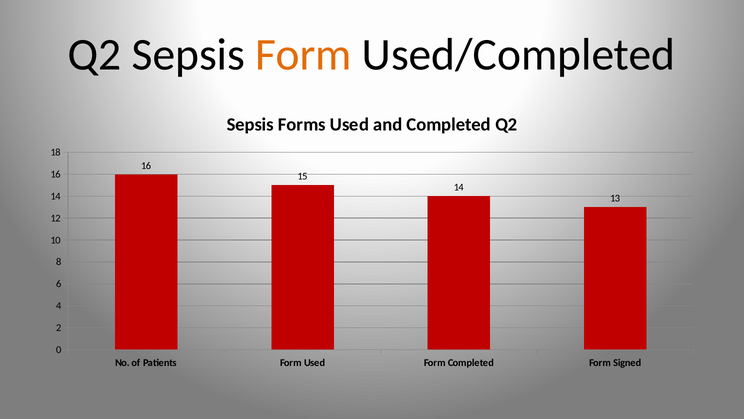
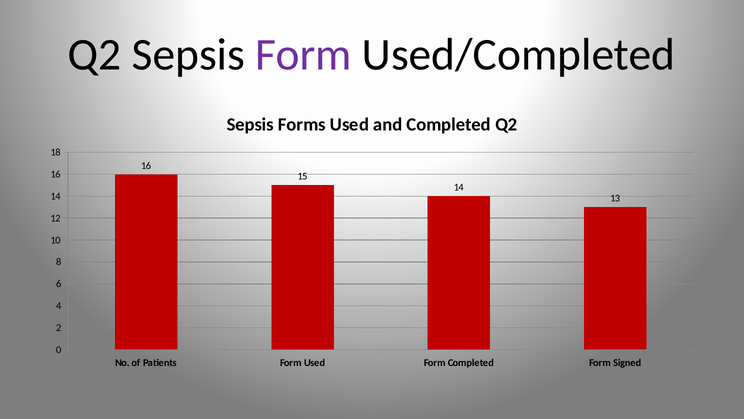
Form colour: orange -> purple (303, 55)
